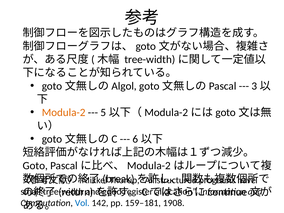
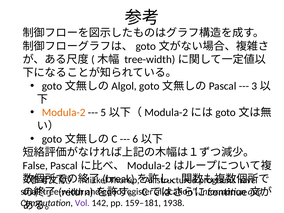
Goto: Goto -> False (35, 166)
Vol colour: blue -> purple (82, 203)
1908: 1908 -> 1938 (174, 203)
